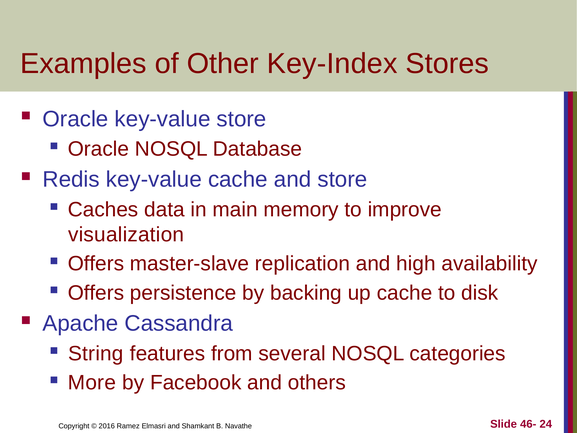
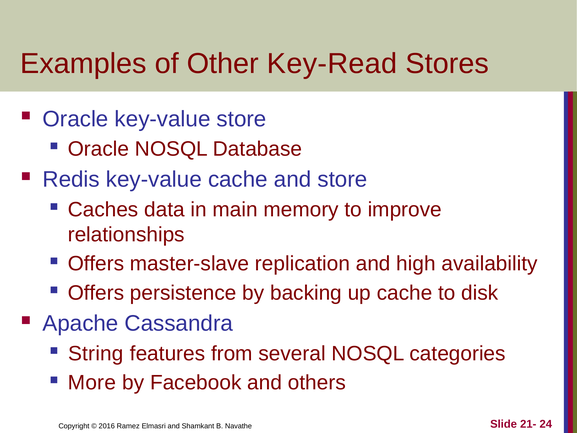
Key-Index: Key-Index -> Key-Read (332, 64)
visualization: visualization -> relationships (126, 234)
46-: 46- -> 21- (528, 424)
